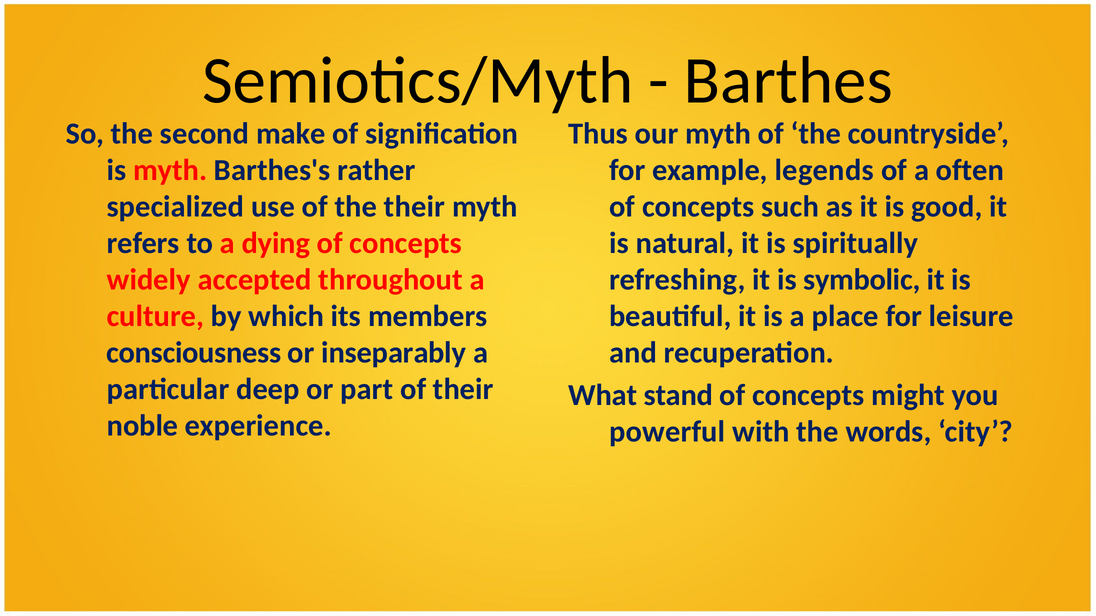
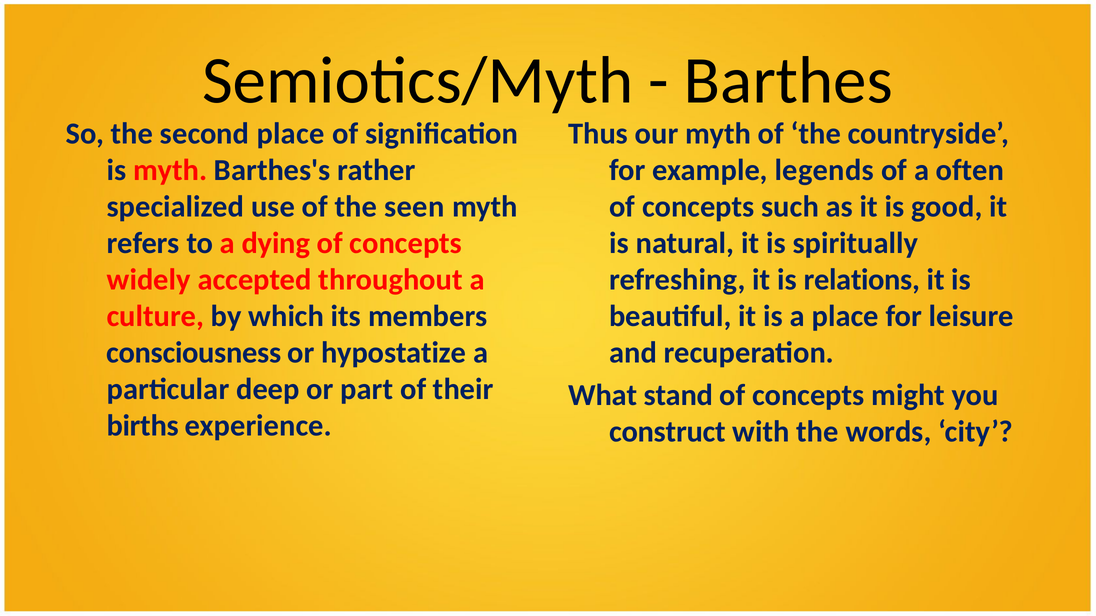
second make: make -> place (291, 134)
the their: their -> seen (414, 207)
symbolic: symbolic -> relations (862, 280)
inseparably: inseparably -> hypostatize (394, 353)
noble: noble -> births (143, 426)
powerful: powerful -> construct (668, 432)
